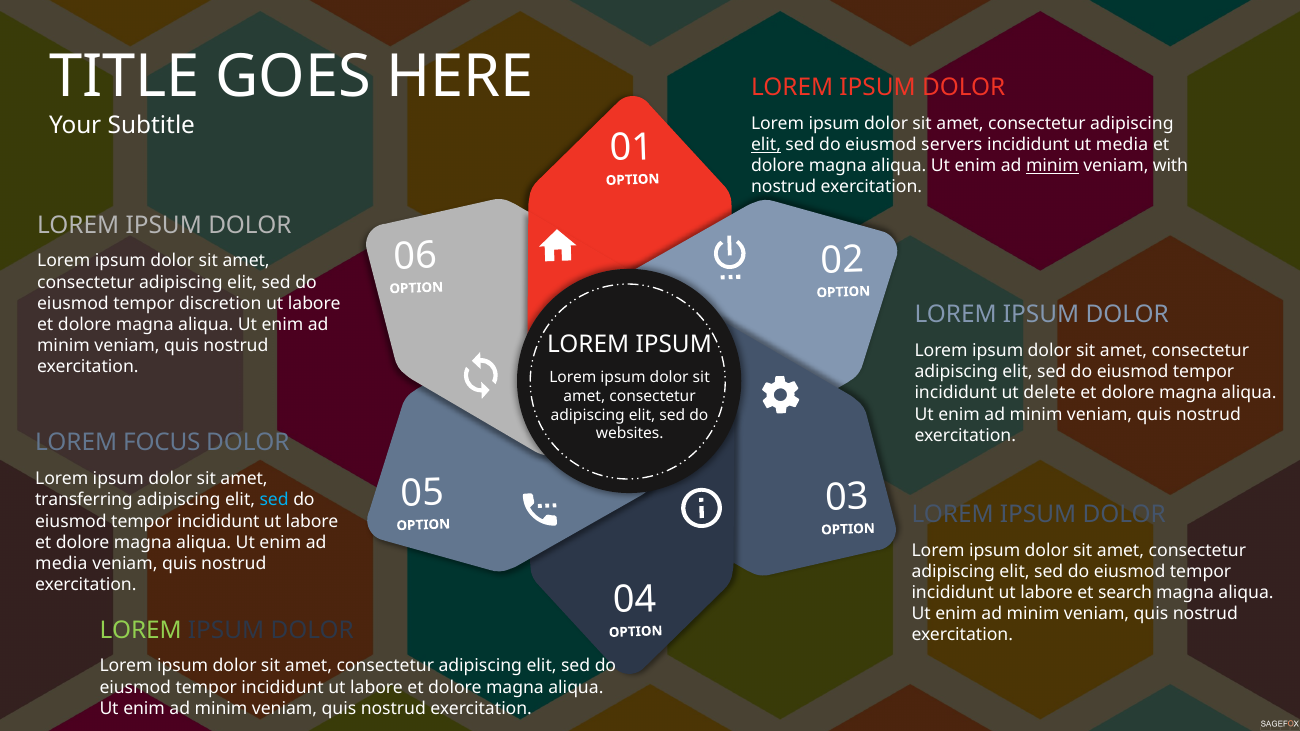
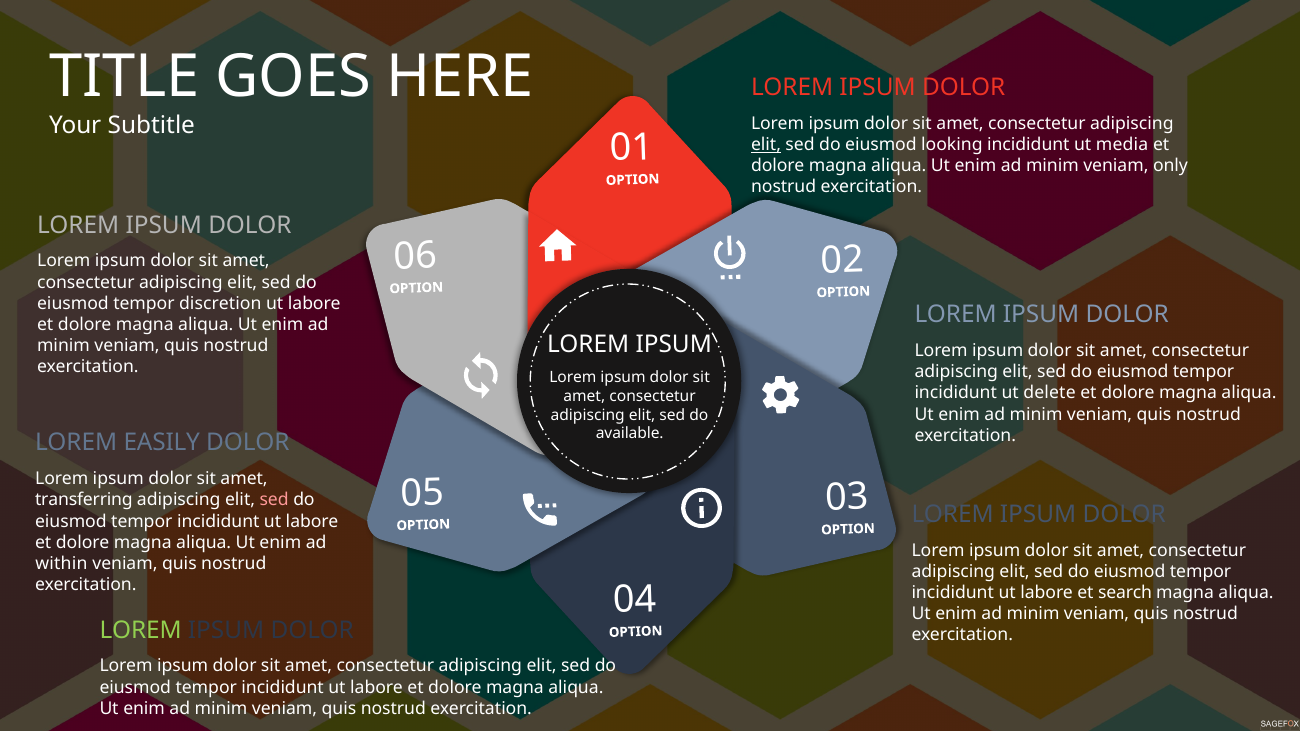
servers: servers -> looking (952, 145)
minim underline: present -> none (1052, 166)
with: with -> only (1170, 166)
websites: websites -> available (630, 434)
FOCUS: FOCUS -> EASILY (162, 443)
sed colour: light blue -> pink (274, 500)
media: media -> within (61, 564)
